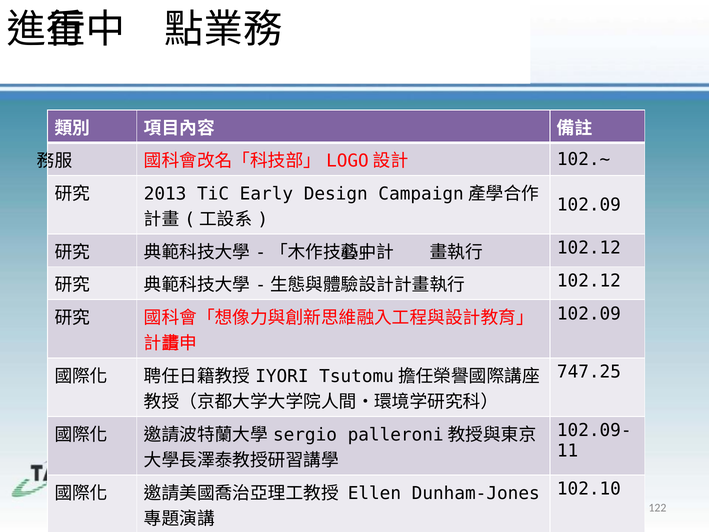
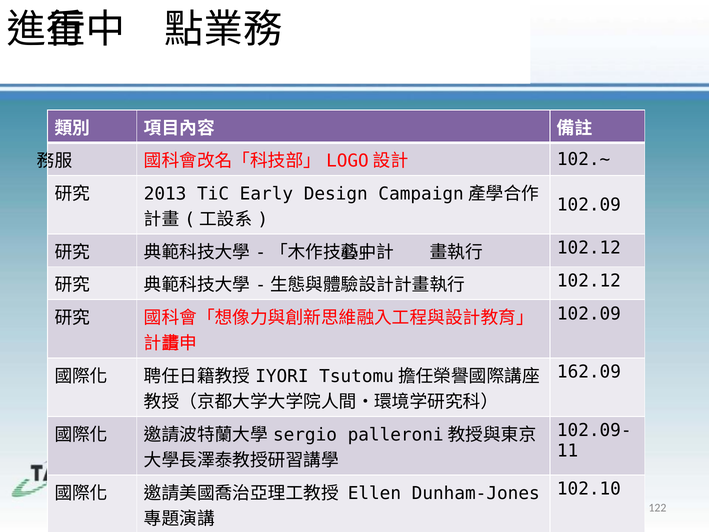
747.25: 747.25 -> 162.09 (589, 372)
